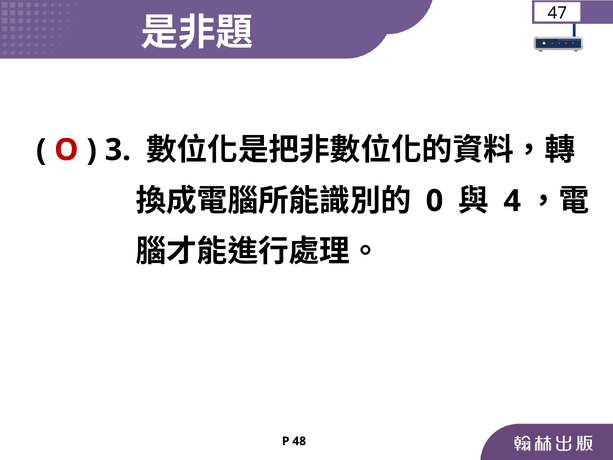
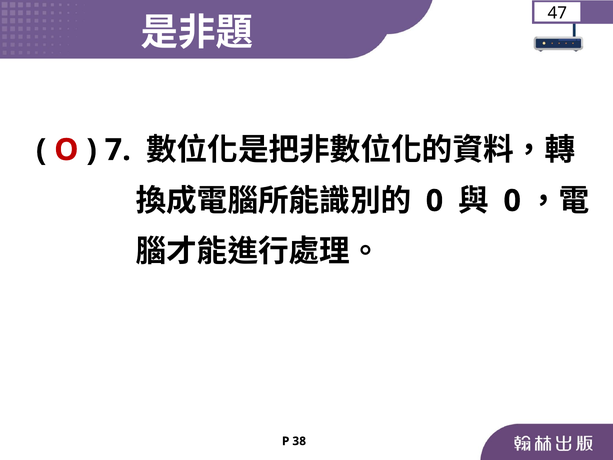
3: 3 -> 7 (118, 150)
4: 4 -> 0 (512, 201)
48: 48 -> 38 (299, 441)
